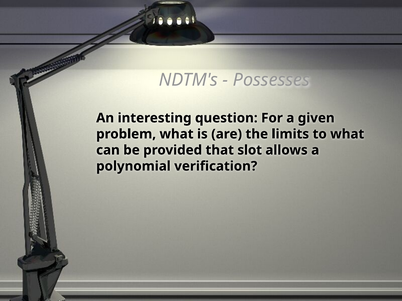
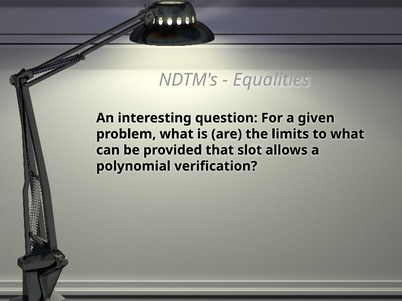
Possesses: Possesses -> Equalities (271, 80)
